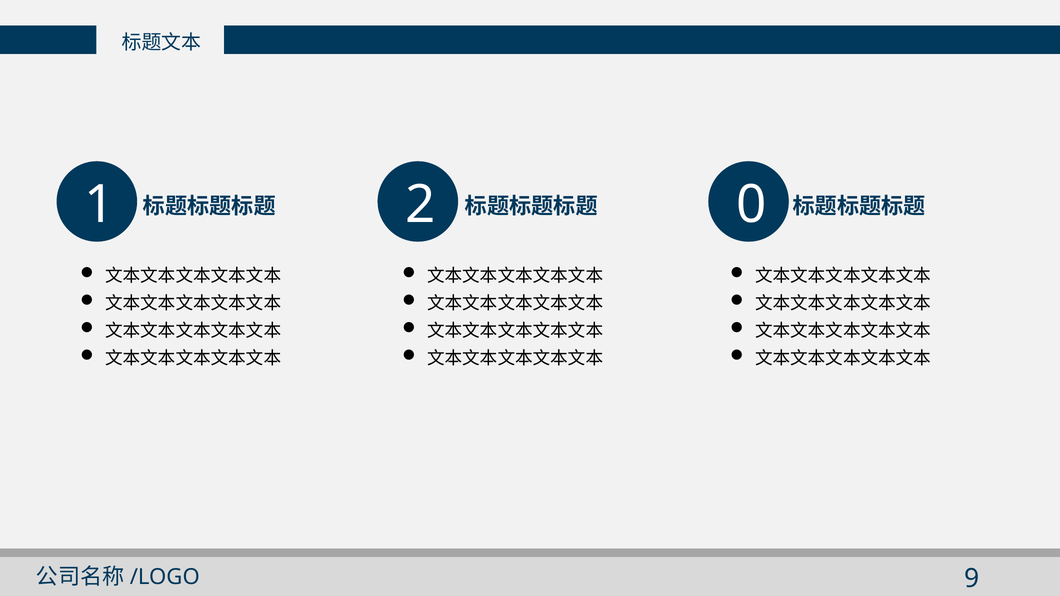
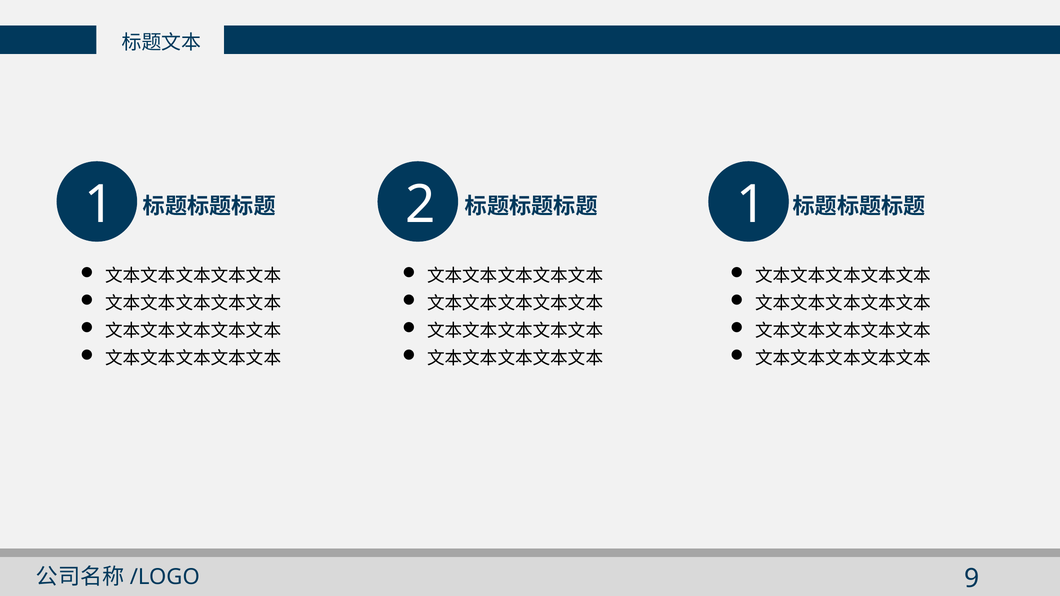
2 0: 0 -> 1 (751, 205)
